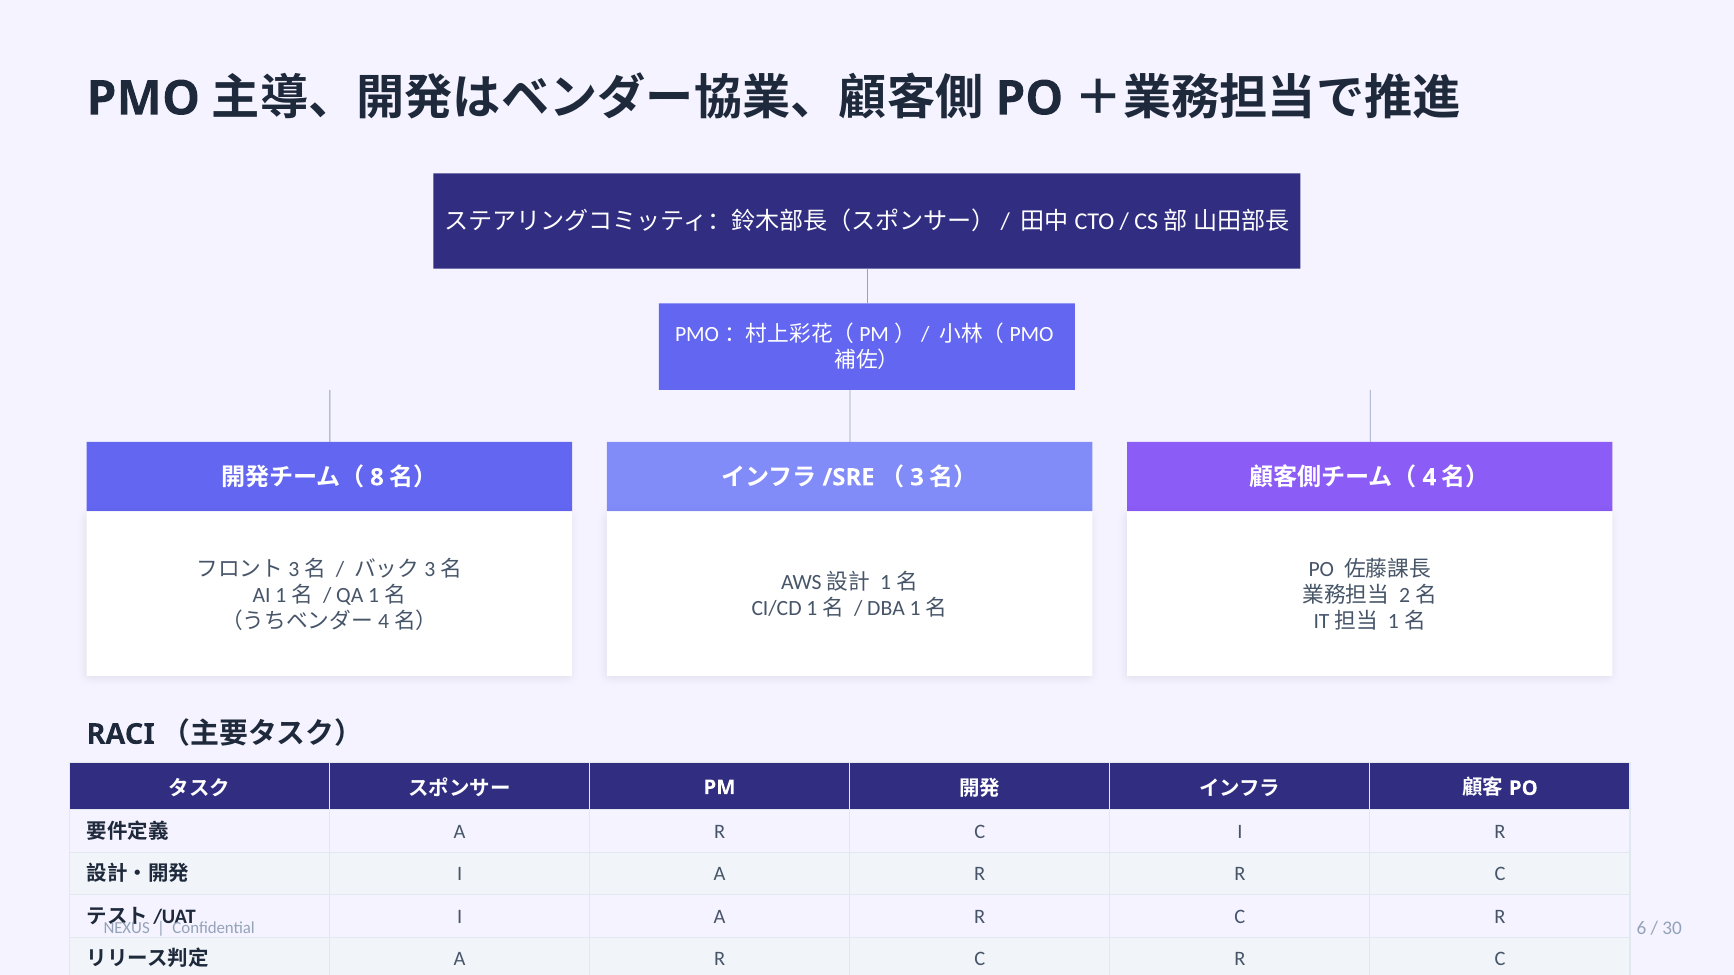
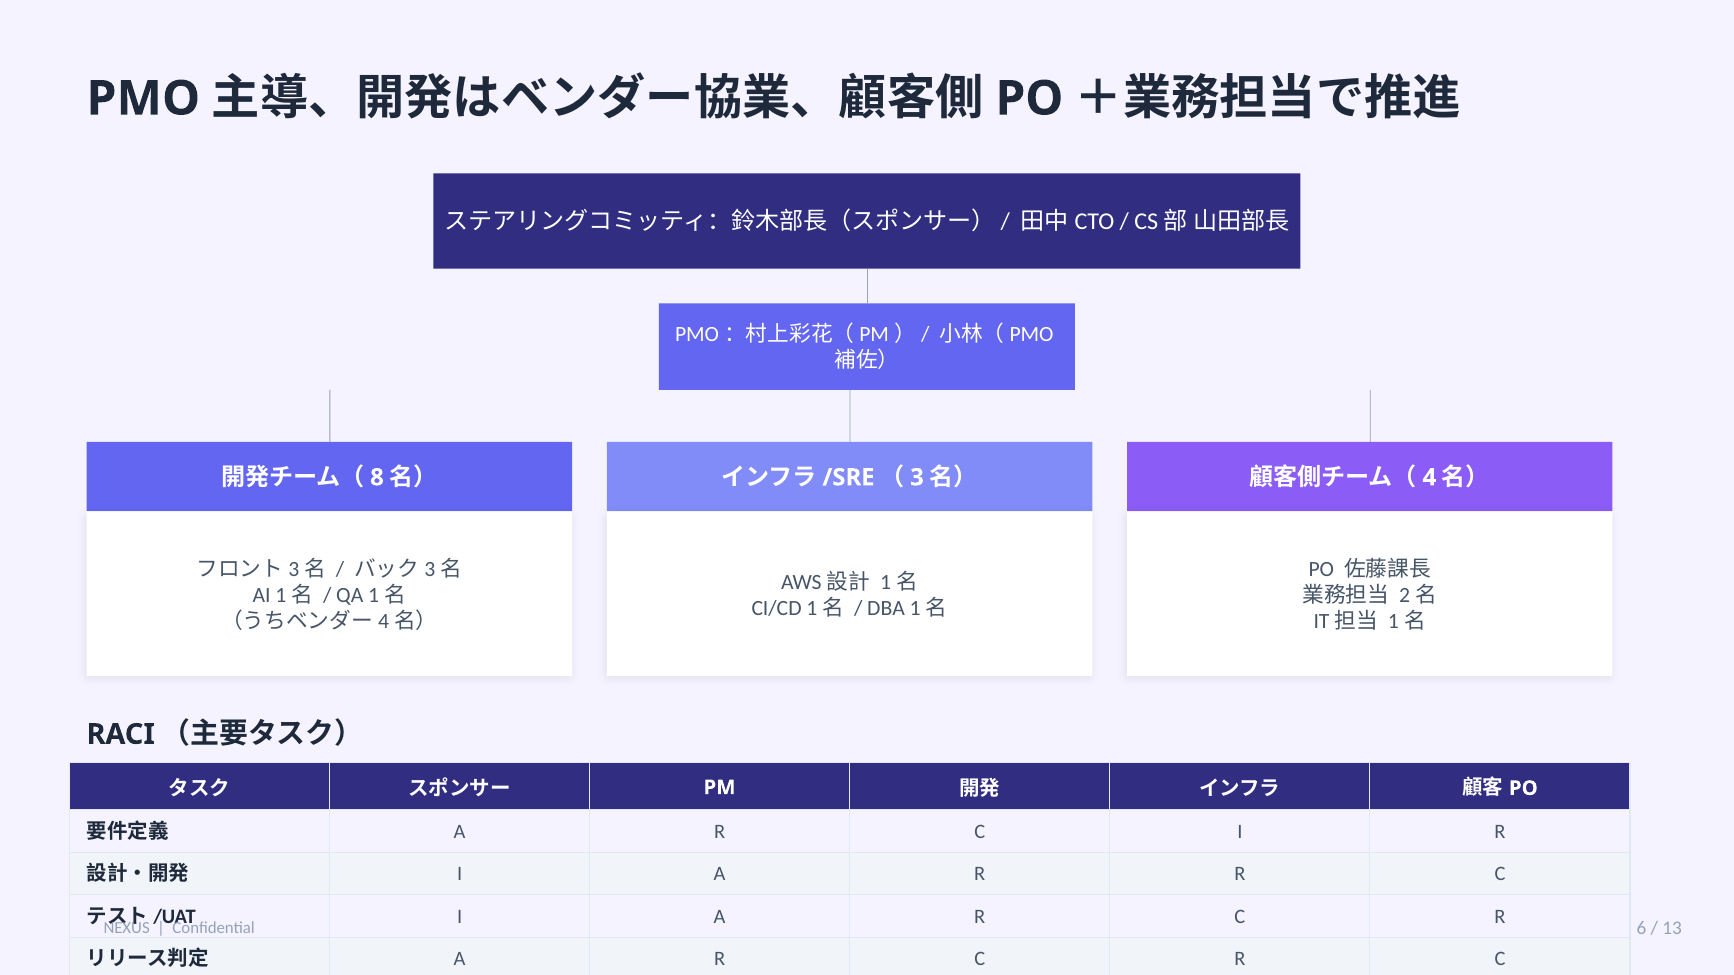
30: 30 -> 13 (1672, 928)
